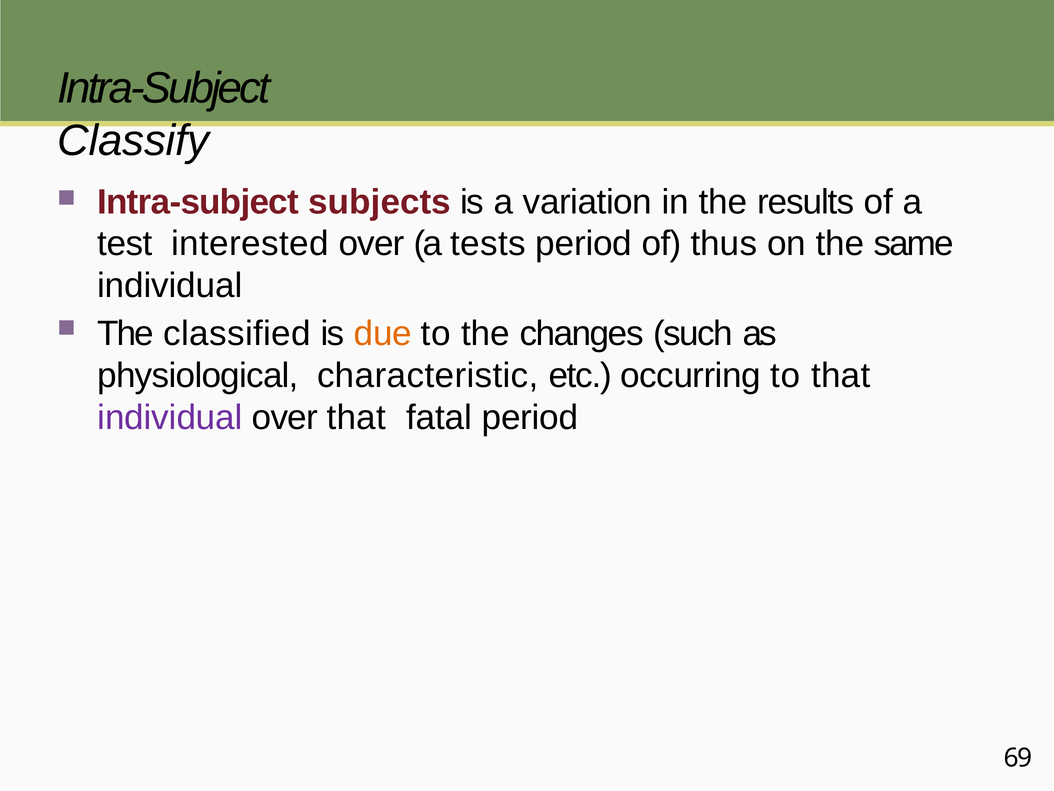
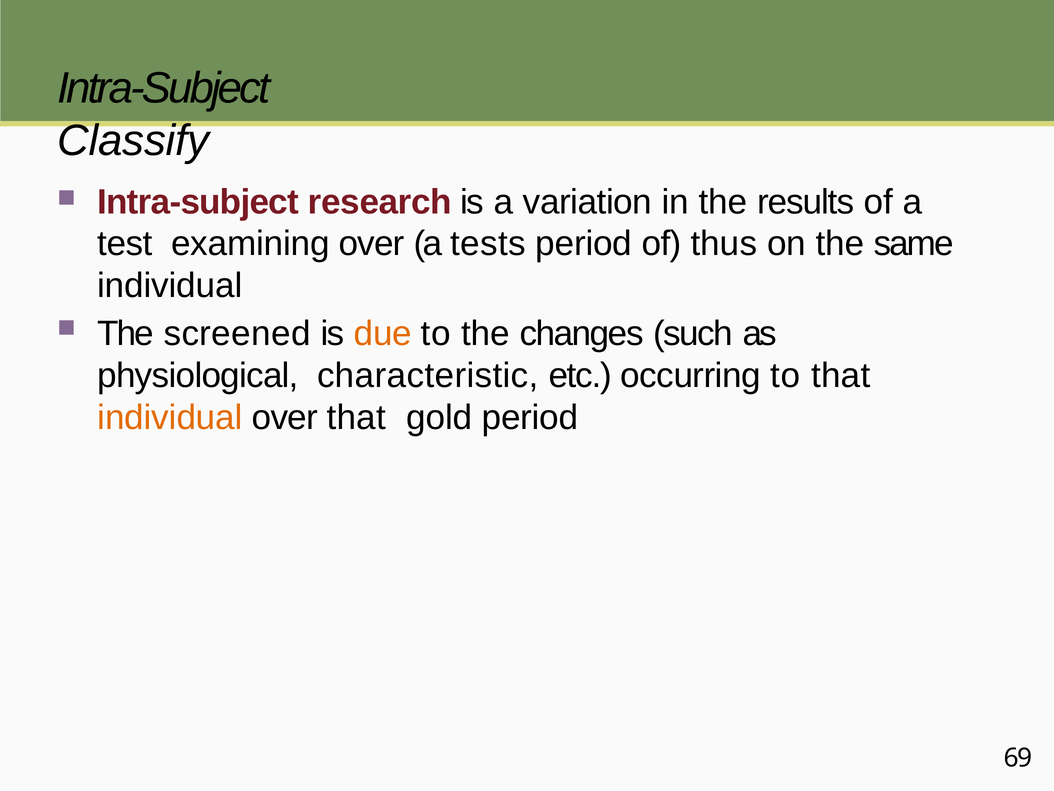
subjects: subjects -> research (380, 202)
interested: interested -> examining (250, 244)
classified: classified -> screened (237, 333)
individual colour: purple -> orange (170, 418)
fatal: fatal -> gold (439, 418)
